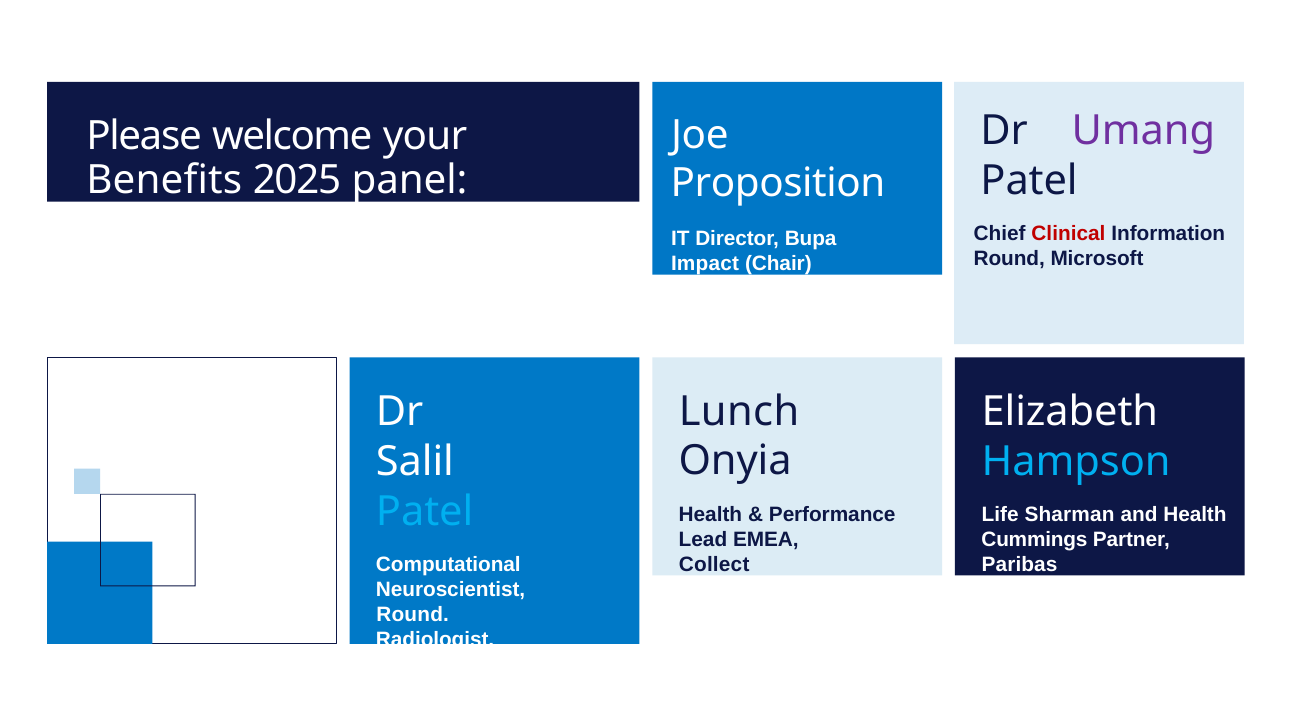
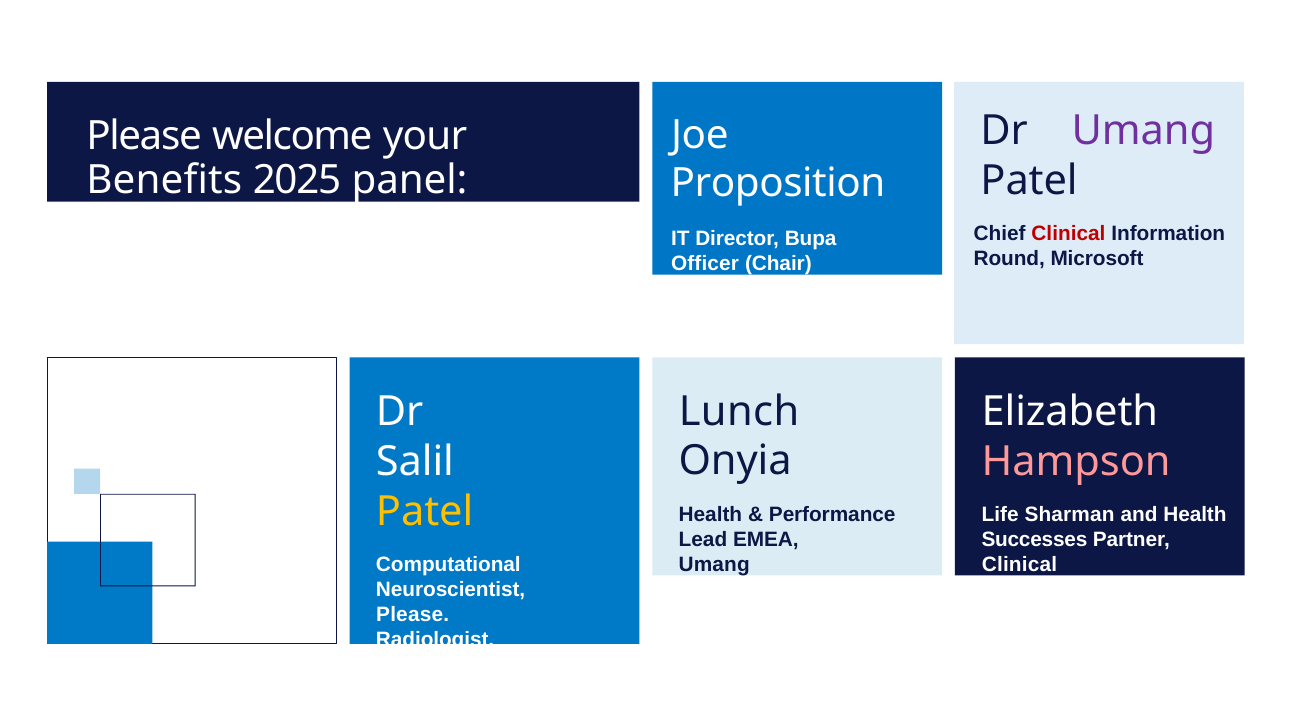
Impact: Impact -> Officer (705, 264)
Hampson colour: light blue -> pink (1076, 461)
Patel colour: light blue -> yellow (425, 512)
Cummings: Cummings -> Successes (1034, 540)
Paribas: Paribas -> Clinical (1019, 565)
Collect: Collect -> Umang (714, 565)
Round: Round -> Please (413, 615)
